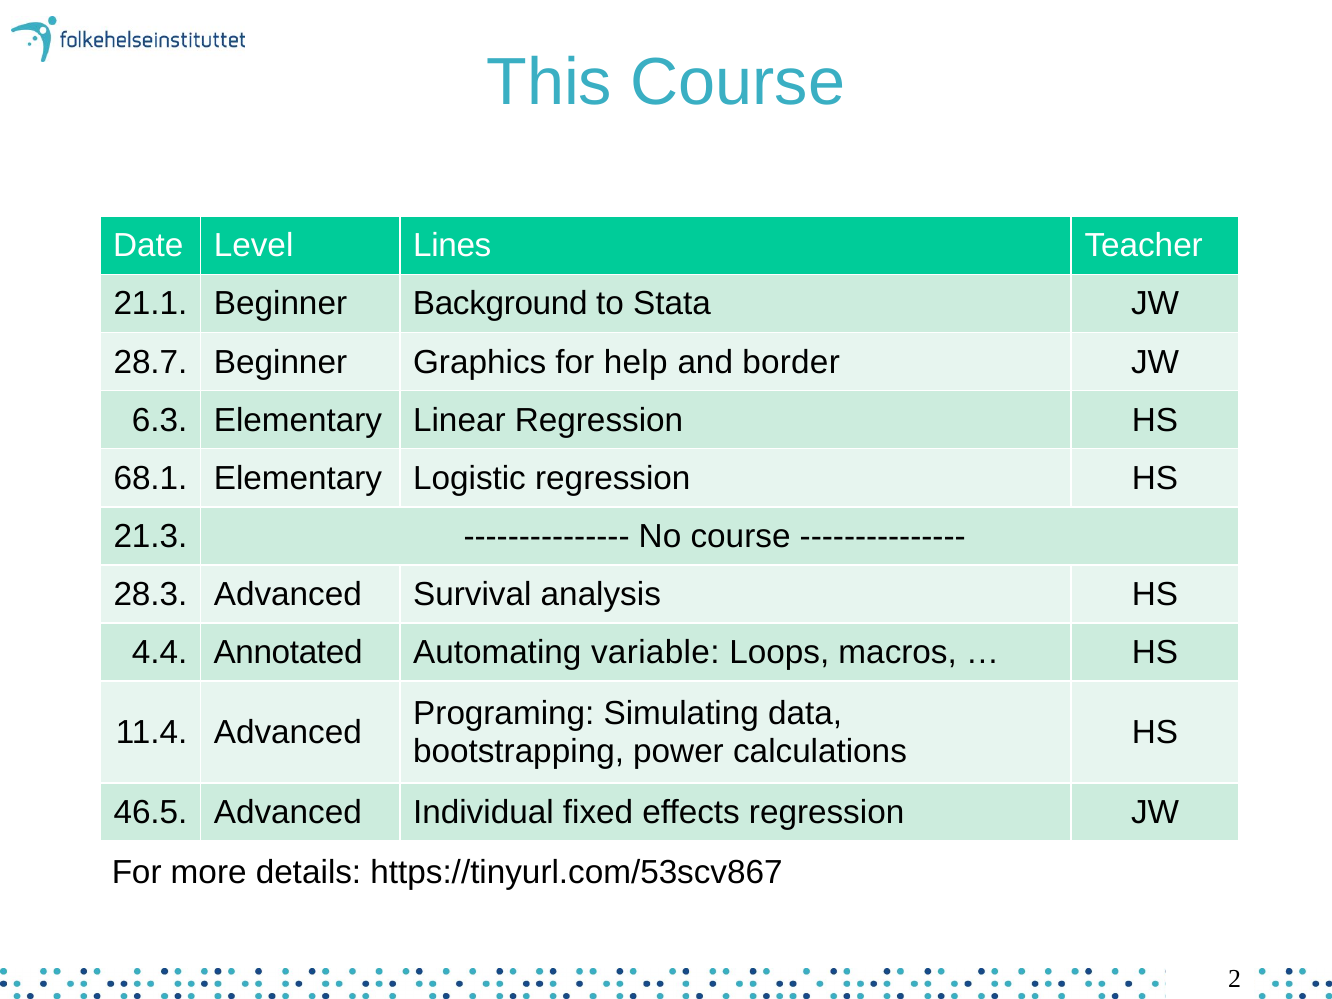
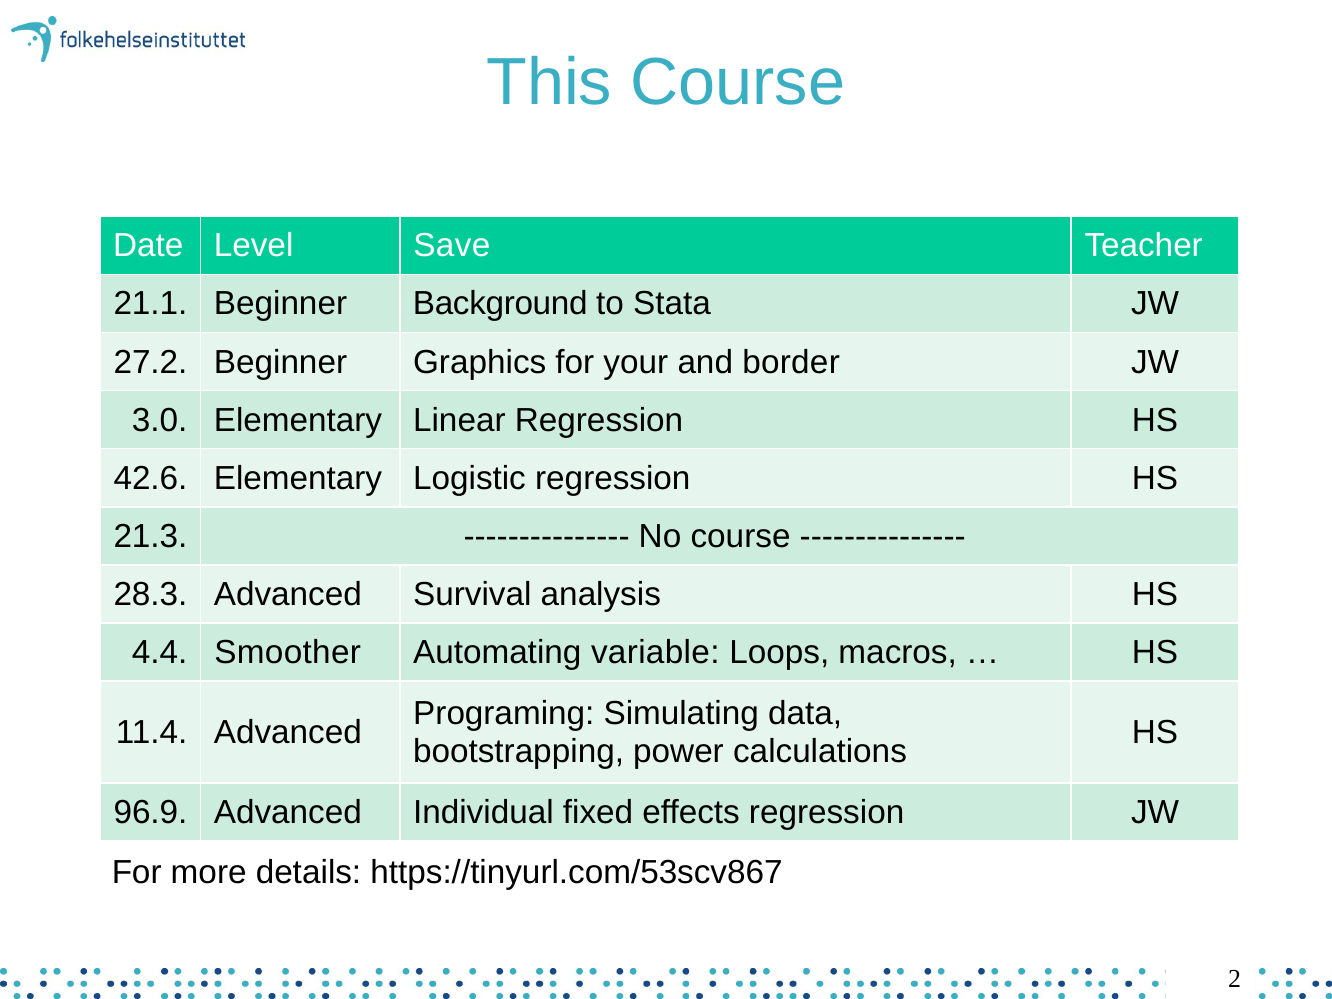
Lines: Lines -> Save (452, 246)
28.7: 28.7 -> 27.2 (150, 362)
help: help -> your (636, 362)
6.3: 6.3 -> 3.0 (160, 420)
68.1: 68.1 -> 42.6 (150, 478)
Annotated: Annotated -> Smoother (288, 653)
46.5: 46.5 -> 96.9 (150, 812)
